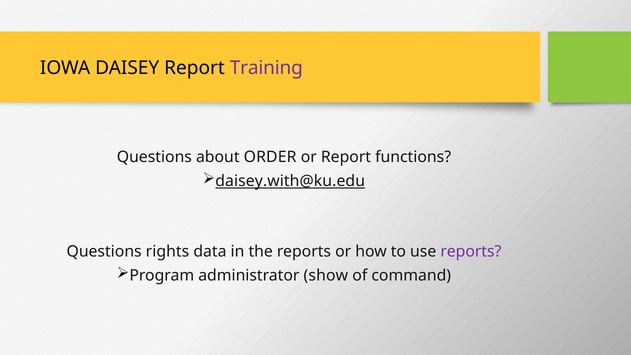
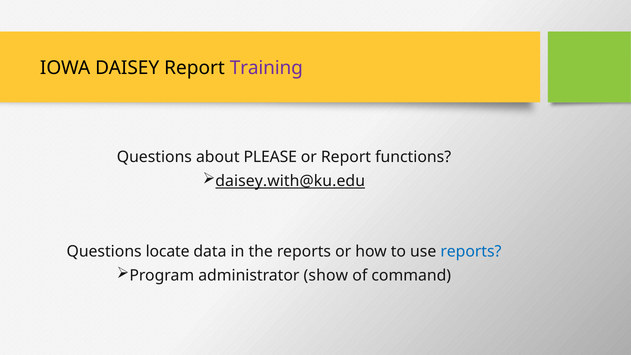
ORDER: ORDER -> PLEASE (270, 157)
rights: rights -> locate (168, 252)
reports colour: purple -> blue (471, 252)
